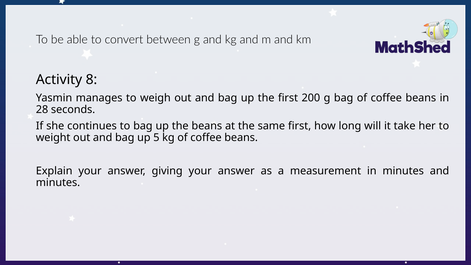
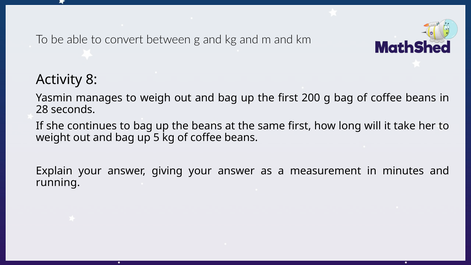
minutes: minutes -> running (58, 182)
